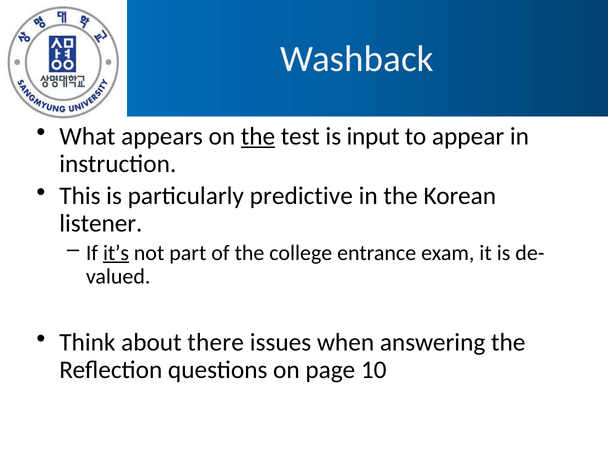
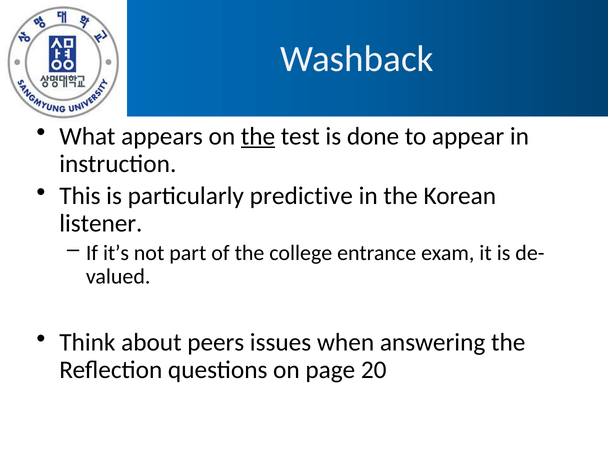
input: input -> done (373, 137)
it’s underline: present -> none (116, 253)
there: there -> peers (216, 343)
10: 10 -> 20 (374, 370)
